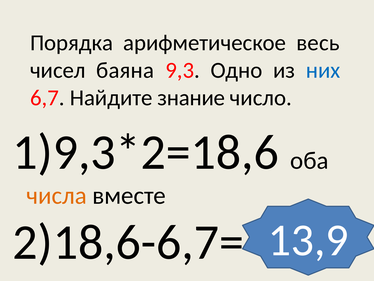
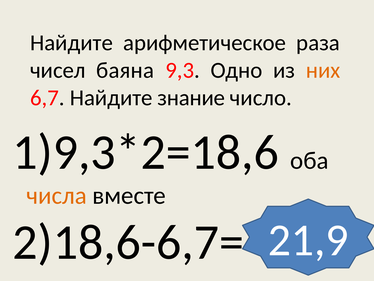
Порядка: Порядка -> Найдите (71, 43)
весь: весь -> раза (318, 43)
них colour: blue -> orange (323, 70)
13,9: 13,9 -> 21,9 (308, 240)
